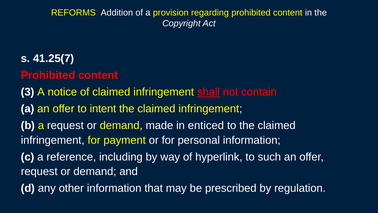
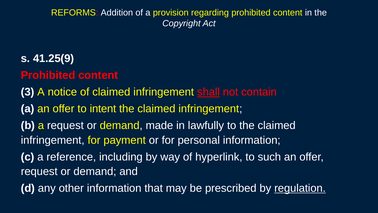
41.25(7: 41.25(7 -> 41.25(9 (54, 58)
enticed: enticed -> lawfully (206, 125)
regulation underline: none -> present (300, 188)
